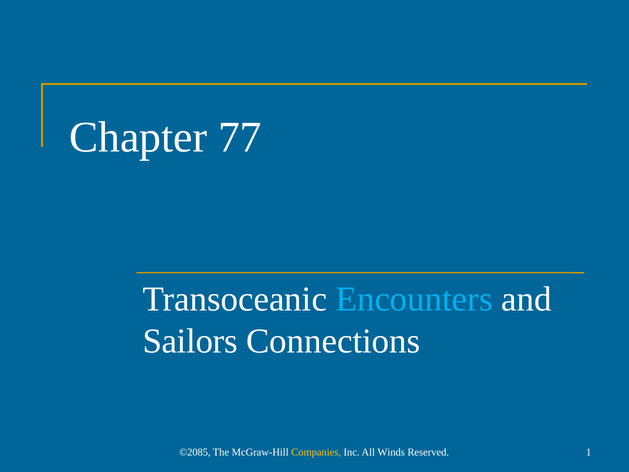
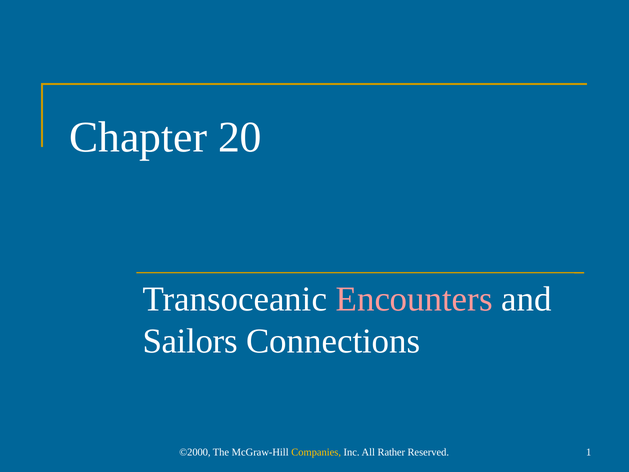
77: 77 -> 20 (240, 137)
Encounters colour: light blue -> pink (414, 299)
©2085: ©2085 -> ©2000 (195, 452)
Winds: Winds -> Rather (391, 452)
